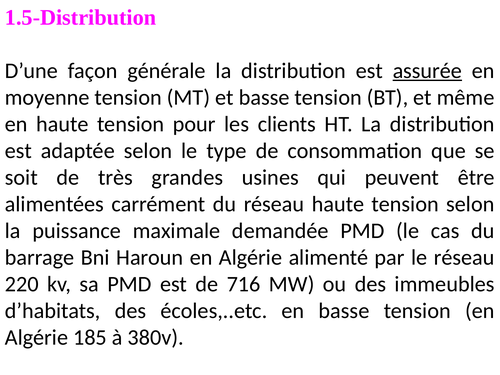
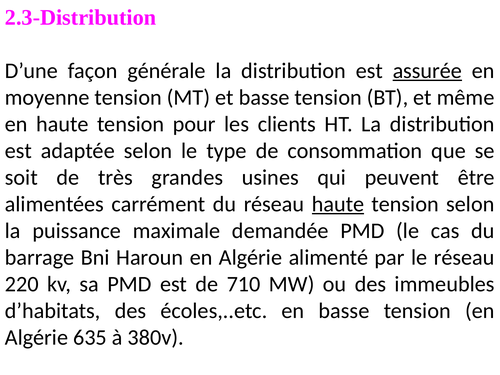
1.5-Distribution: 1.5-Distribution -> 2.3-Distribution (81, 17)
haute underline: none -> present (338, 204)
716: 716 -> 710 (244, 284)
185: 185 -> 635 (90, 337)
